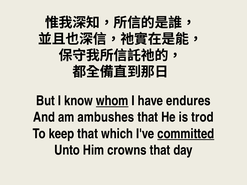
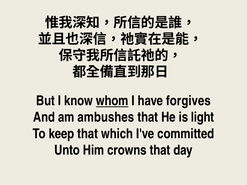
endures: endures -> forgives (188, 101)
trod: trod -> light (203, 117)
committed underline: present -> none (186, 134)
